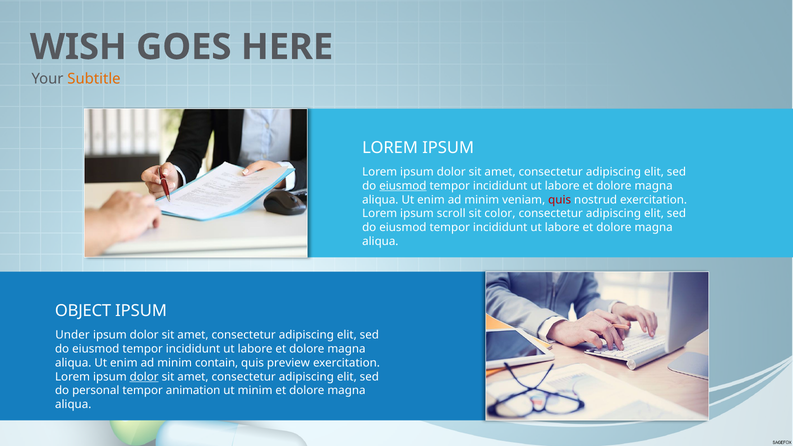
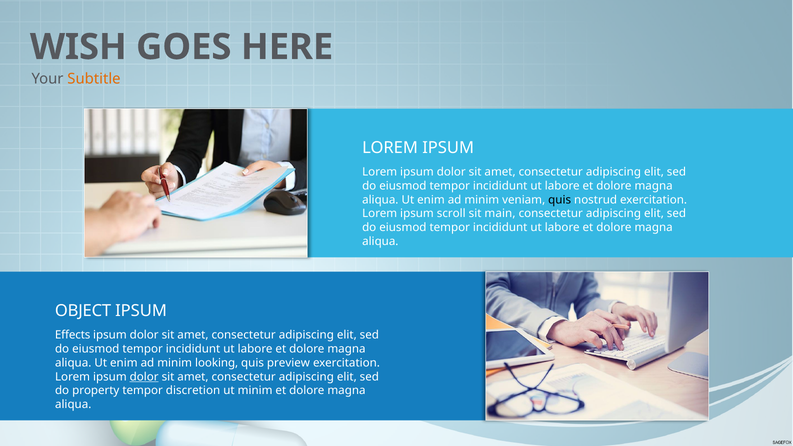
eiusmod underline: present -> none (403, 186)
quis colour: red -> black (560, 200)
color: color -> main (500, 214)
Under: Under -> Effects (73, 335)
contain: contain -> looking (217, 363)
personal: personal -> property (96, 391)
animation: animation -> discretion (193, 391)
